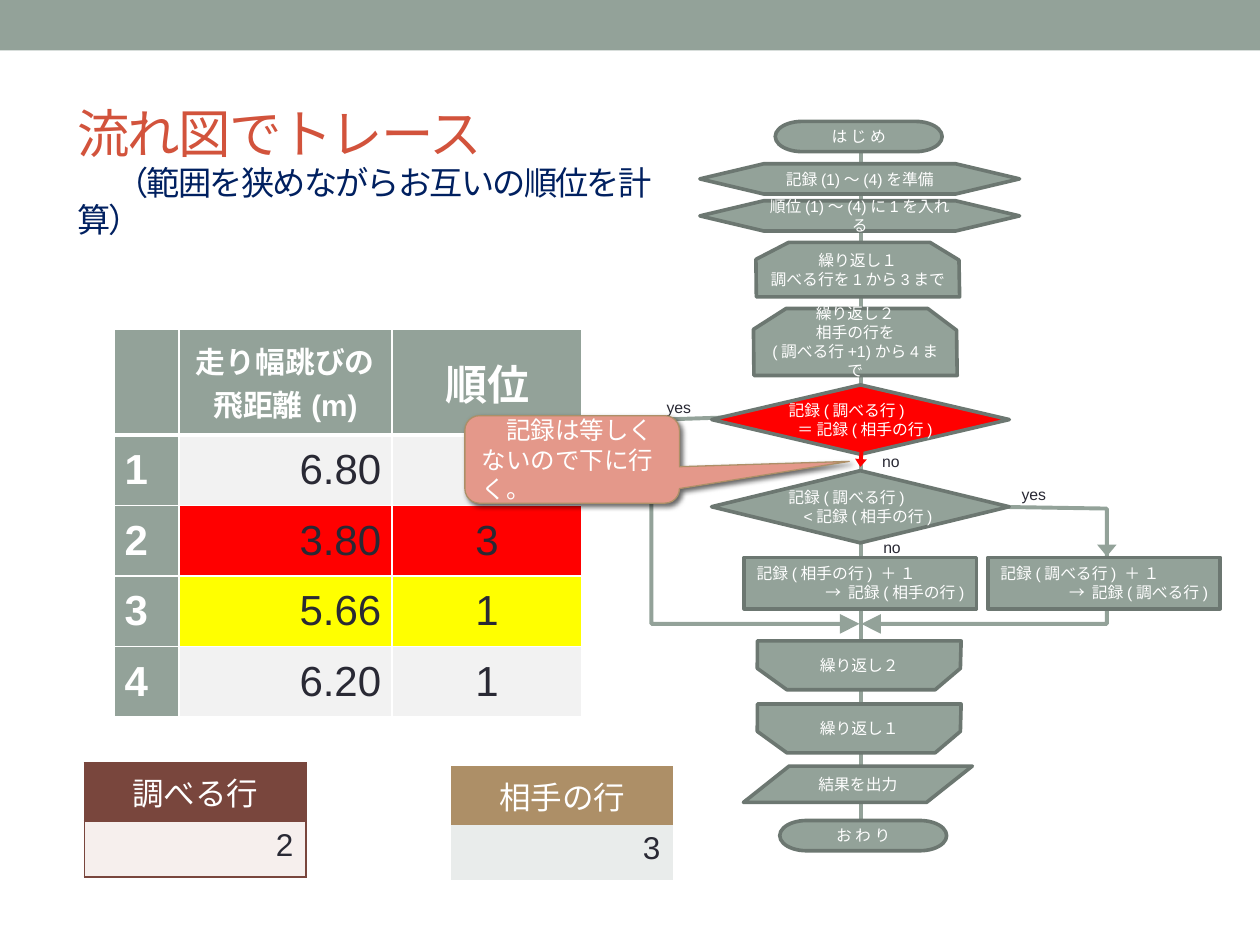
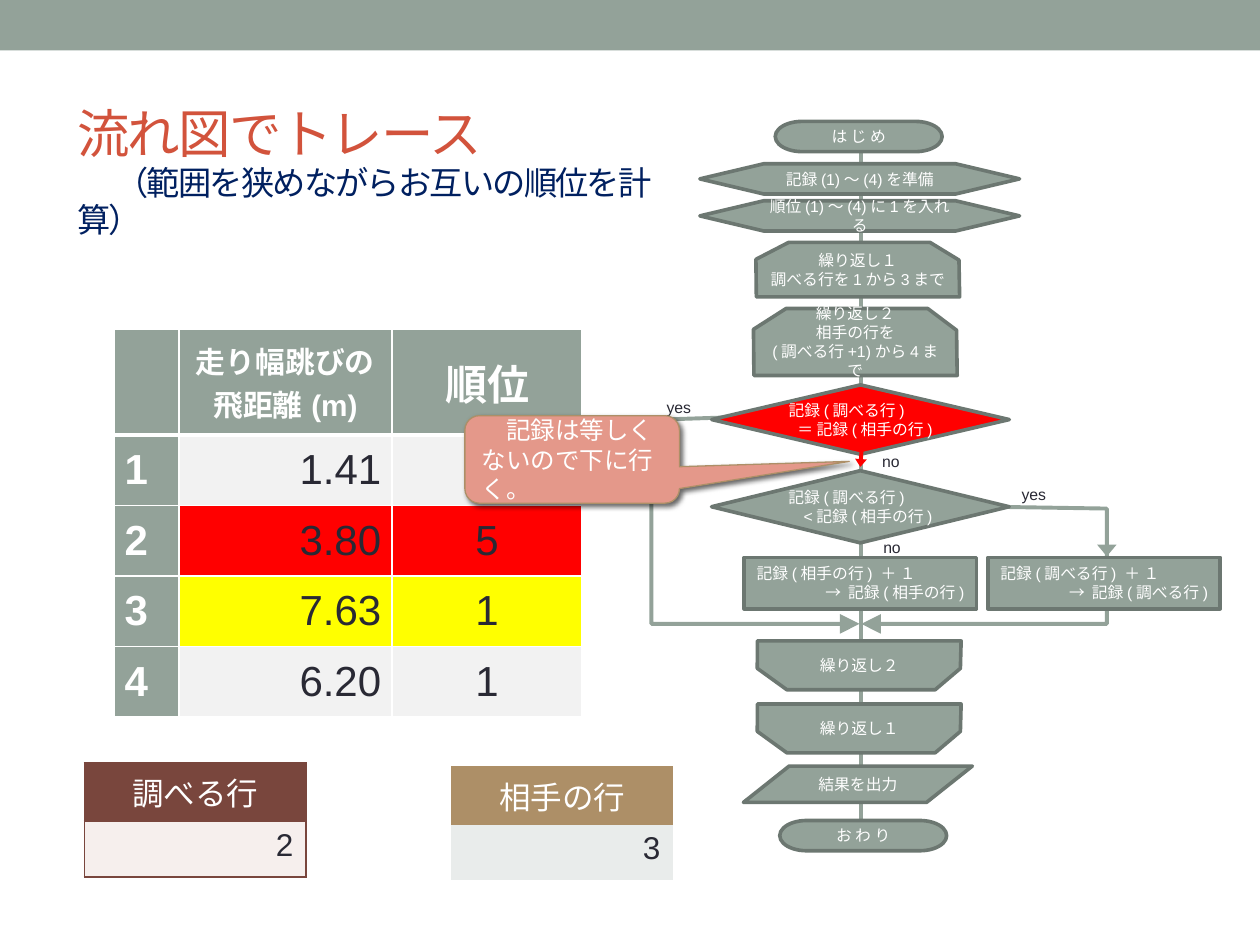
6.80: 6.80 -> 1.41 (340, 471)
3.80 3: 3 -> 5 (487, 541)
5.66: 5.66 -> 7.63 (340, 612)
